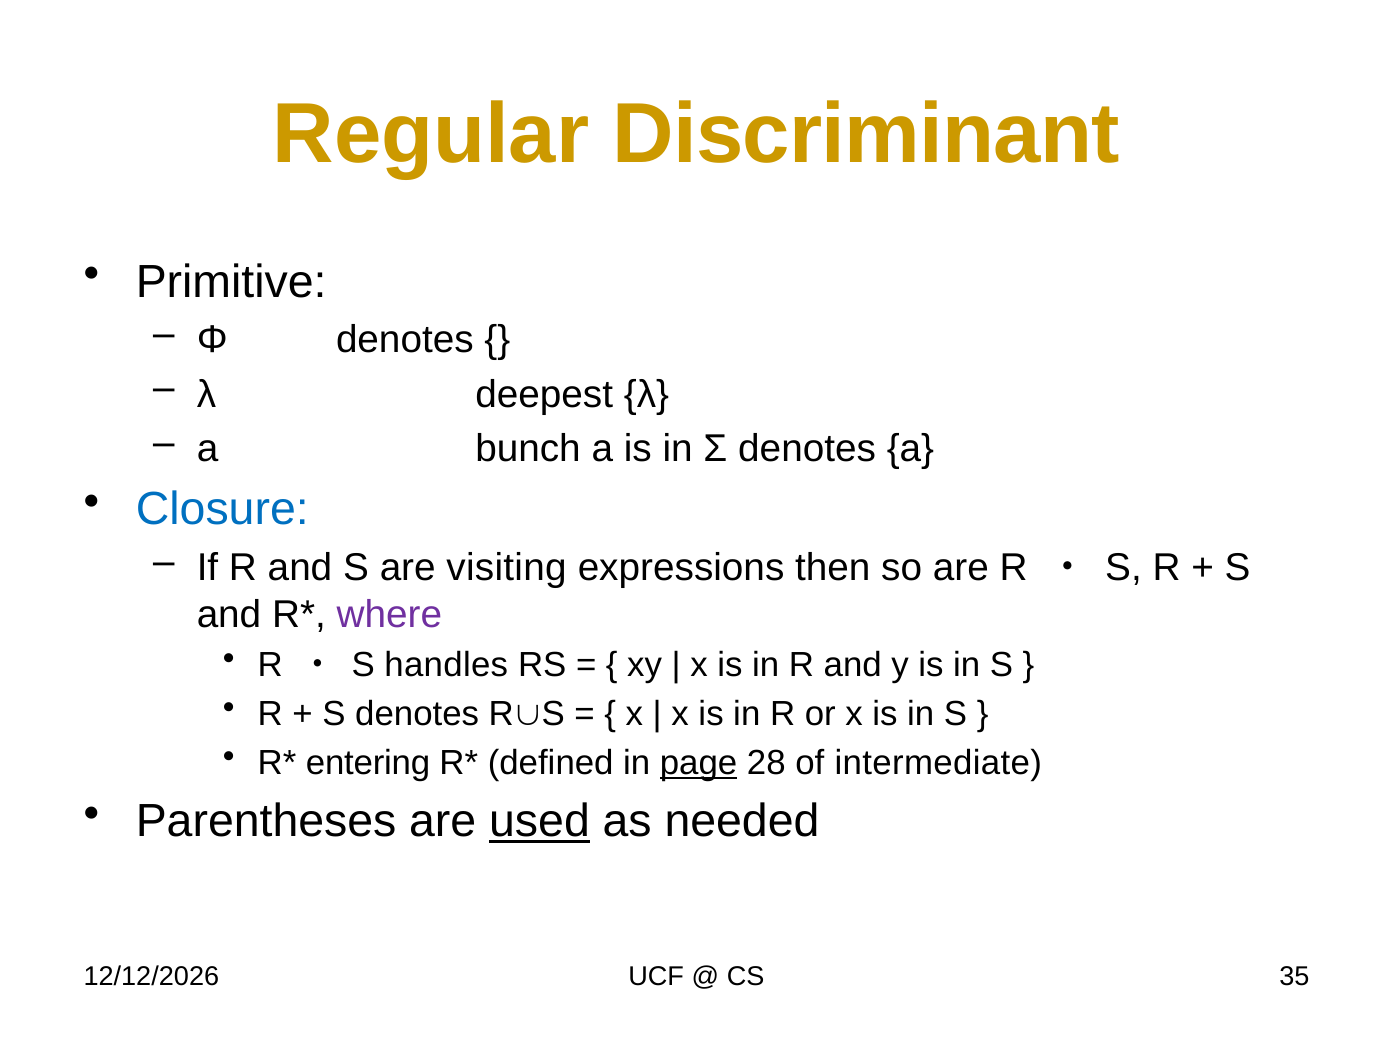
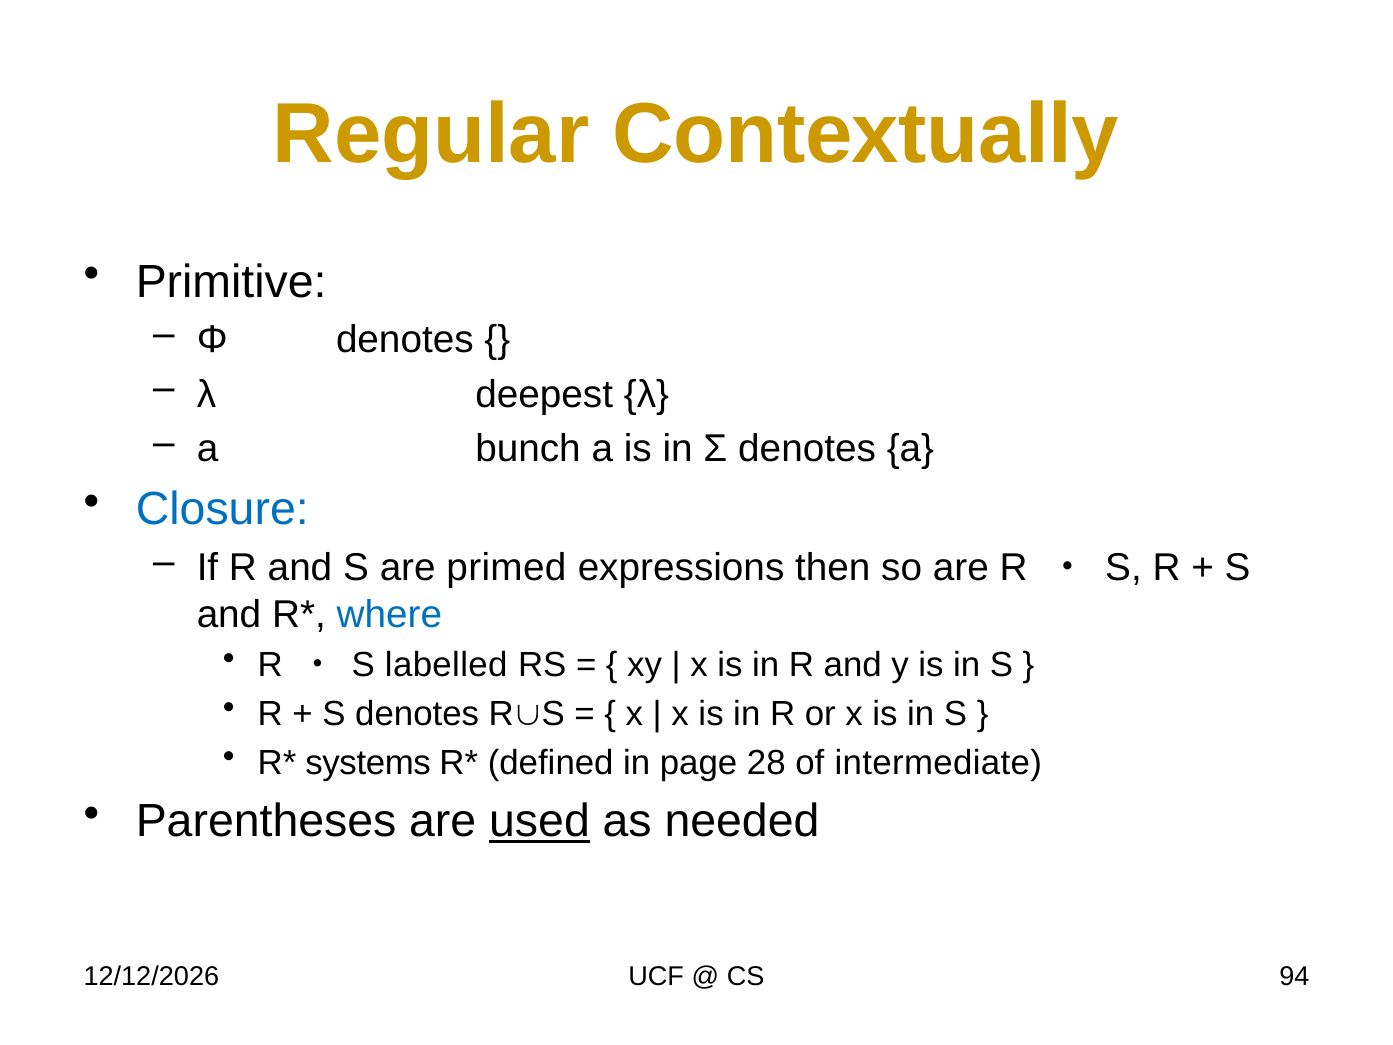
Discriminant: Discriminant -> Contextually (866, 135)
visiting: visiting -> primed (506, 568)
where colour: purple -> blue (389, 614)
handles: handles -> labelled (446, 665)
entering: entering -> systems (368, 762)
page underline: present -> none (699, 762)
35: 35 -> 94 (1294, 977)
